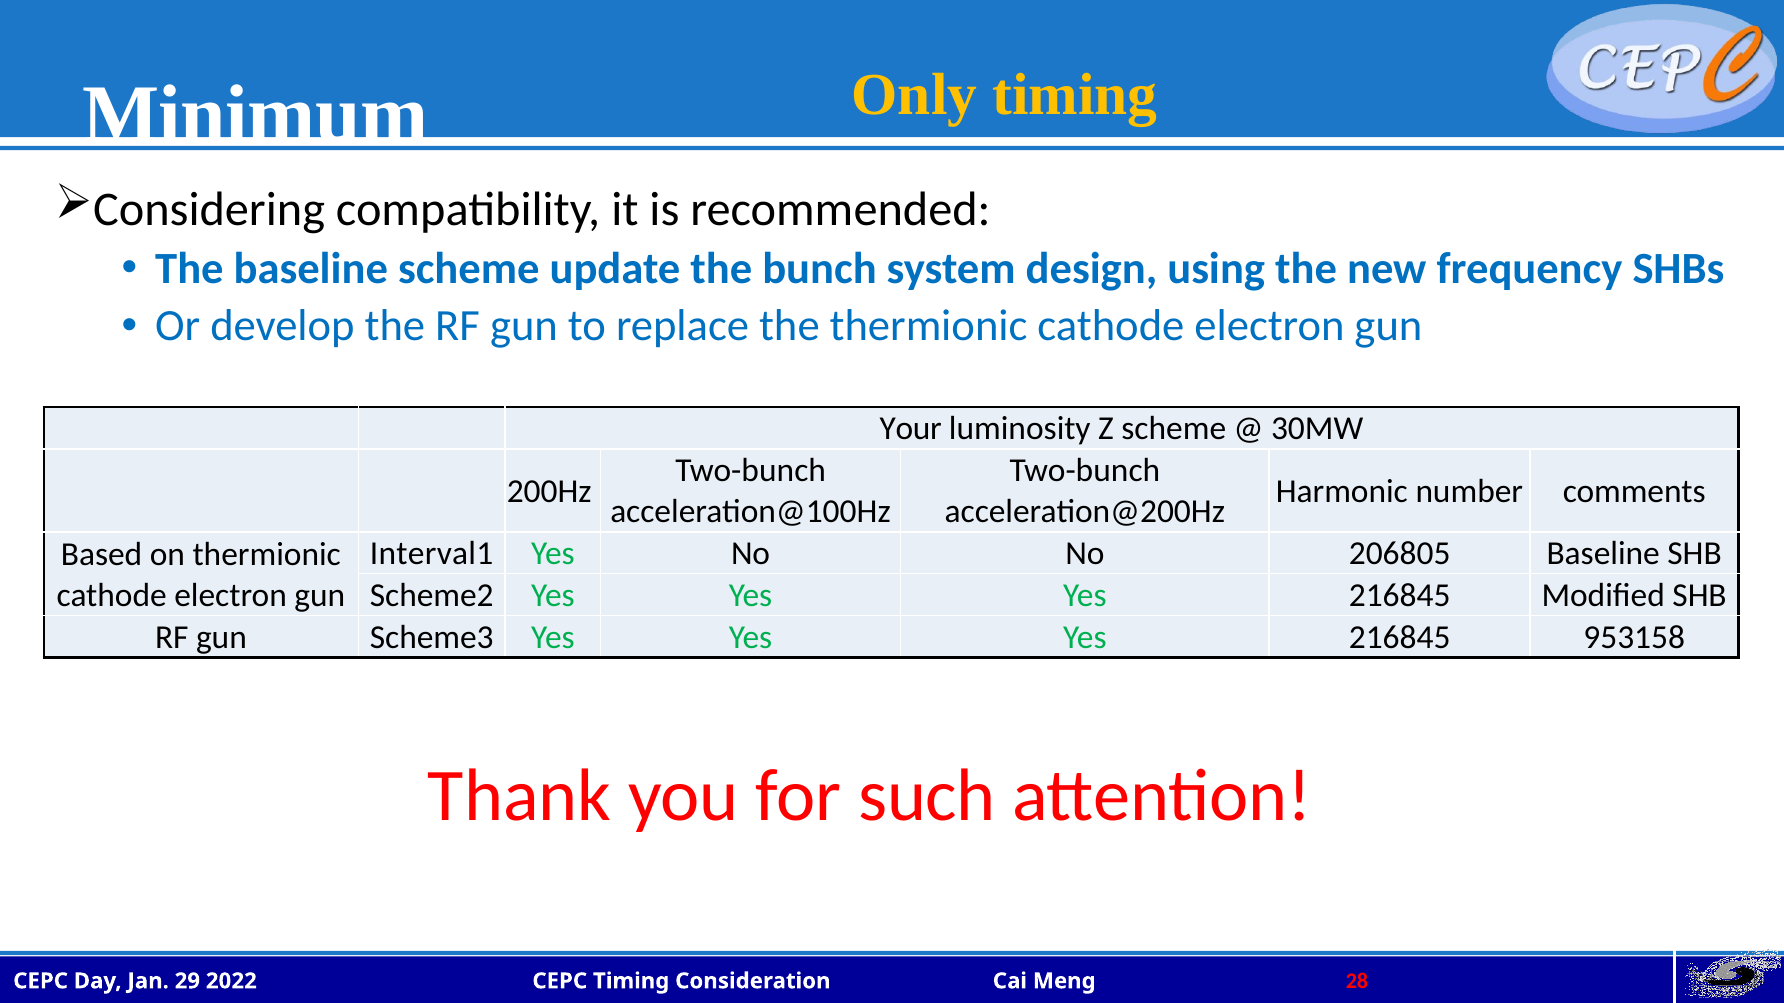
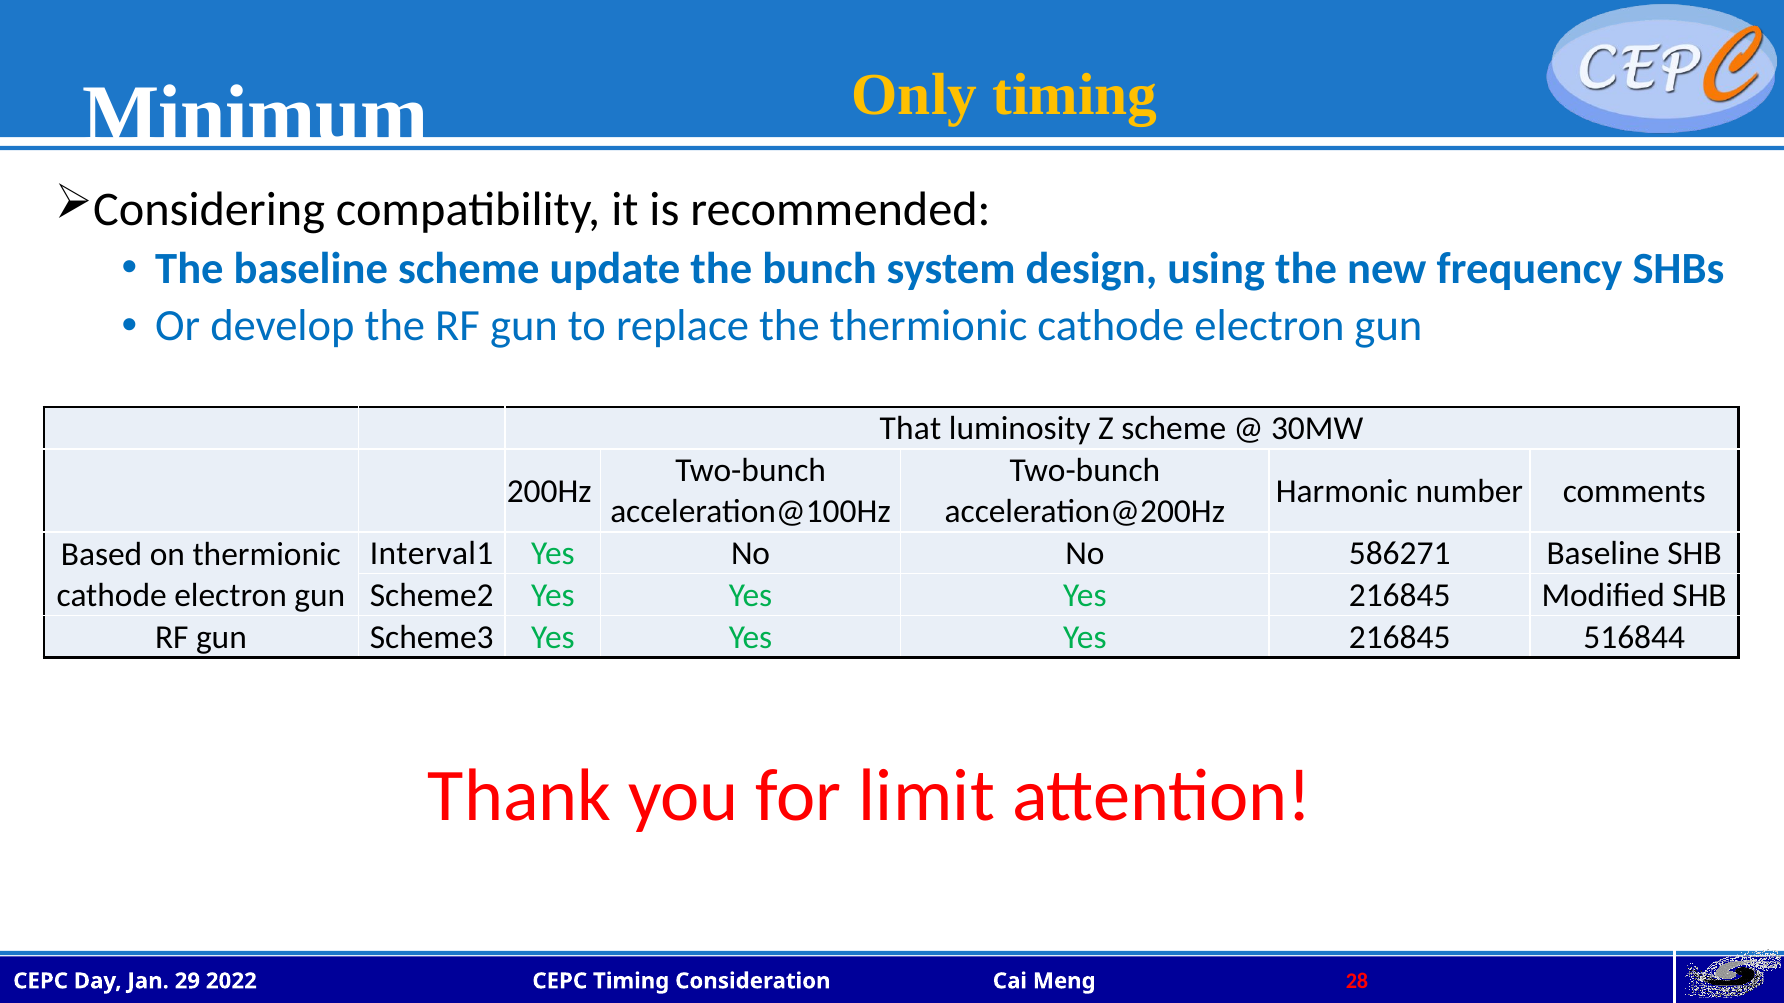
Your: Your -> That (910, 429)
206805: 206805 -> 586271 (1400, 554)
953158: 953158 -> 516844 (1634, 638)
such: such -> limit (927, 796)
